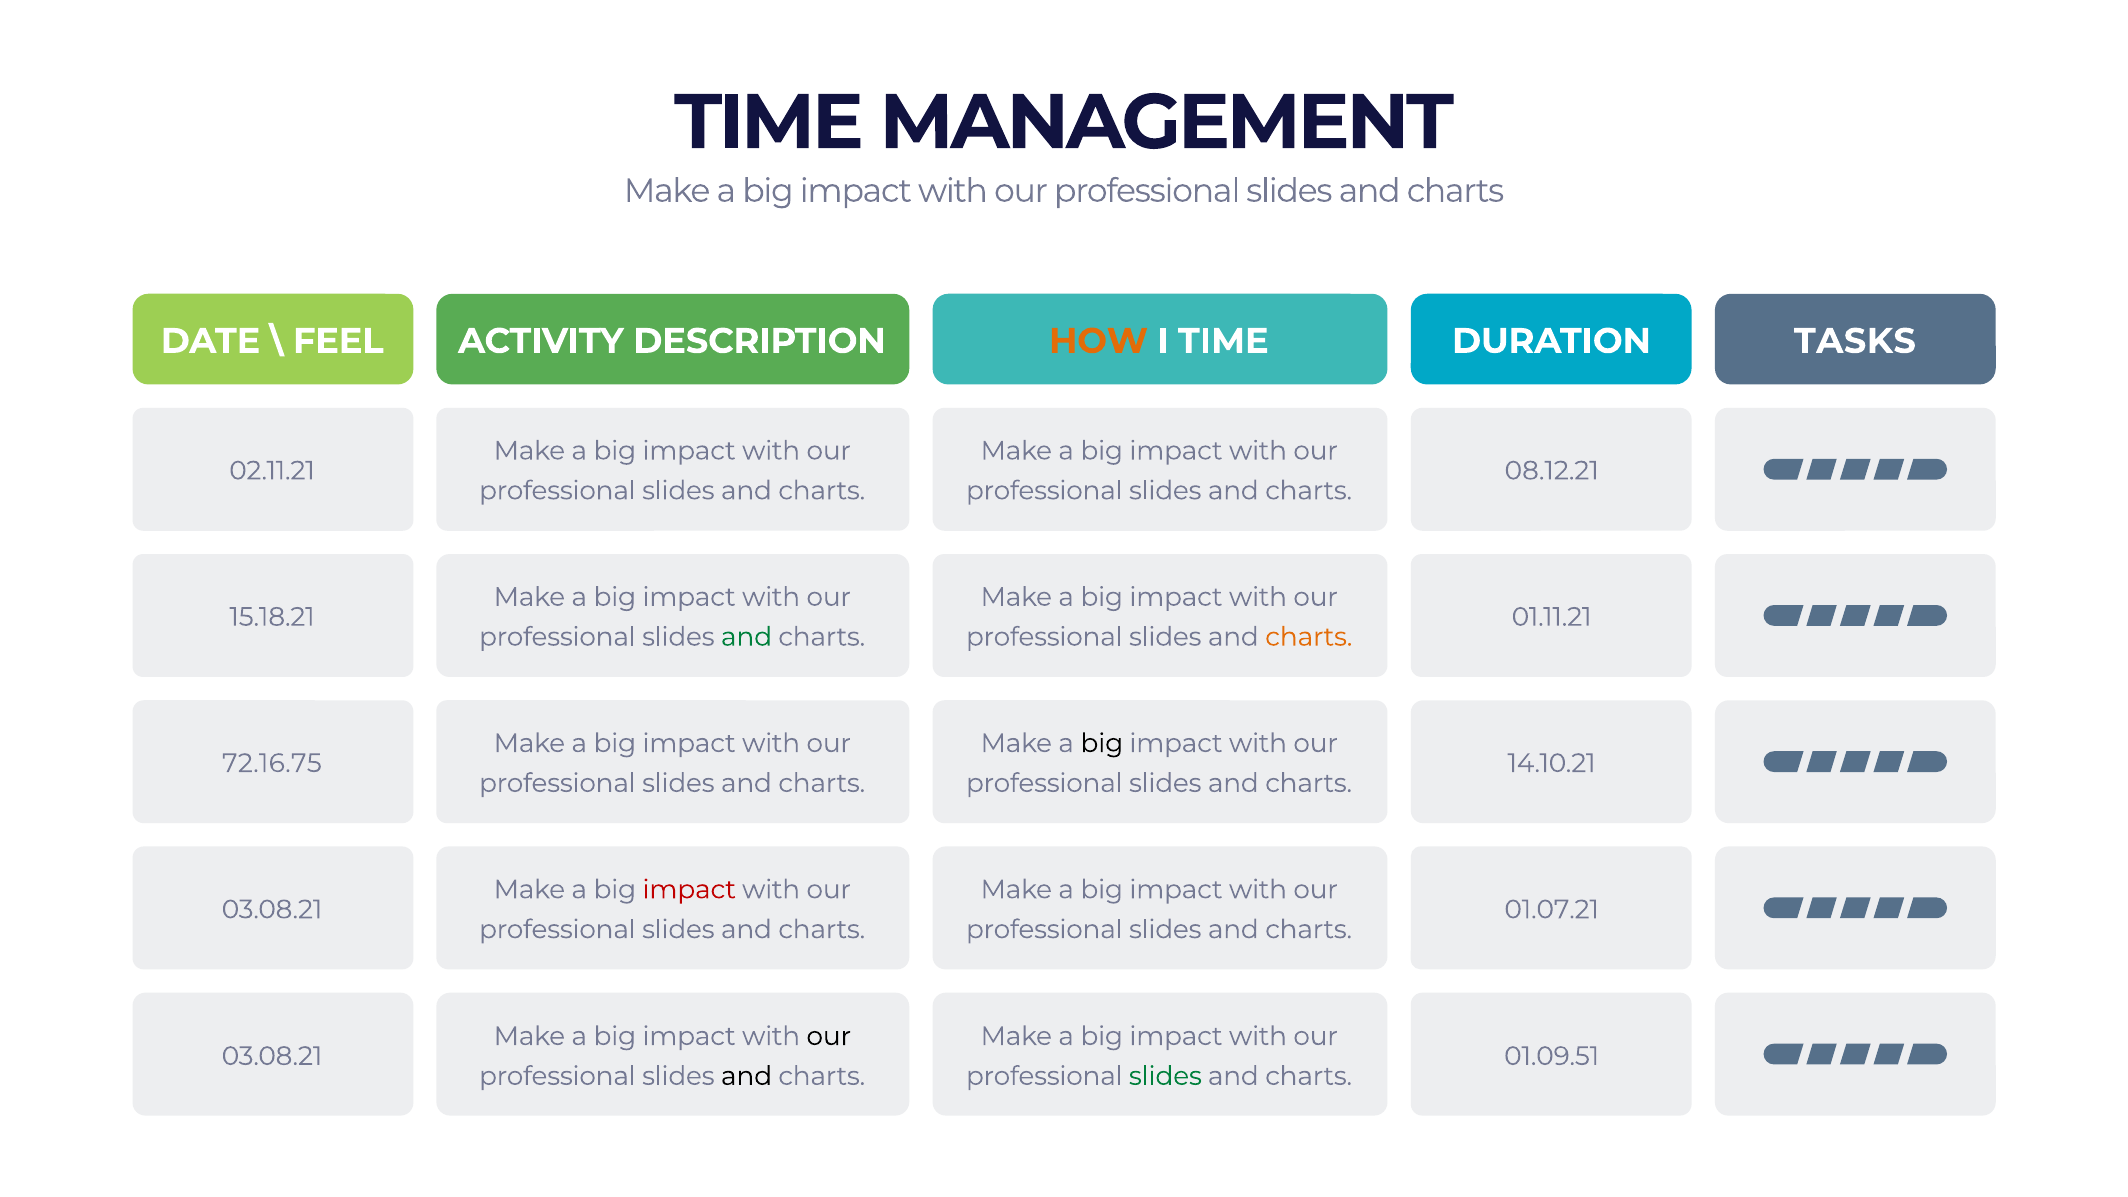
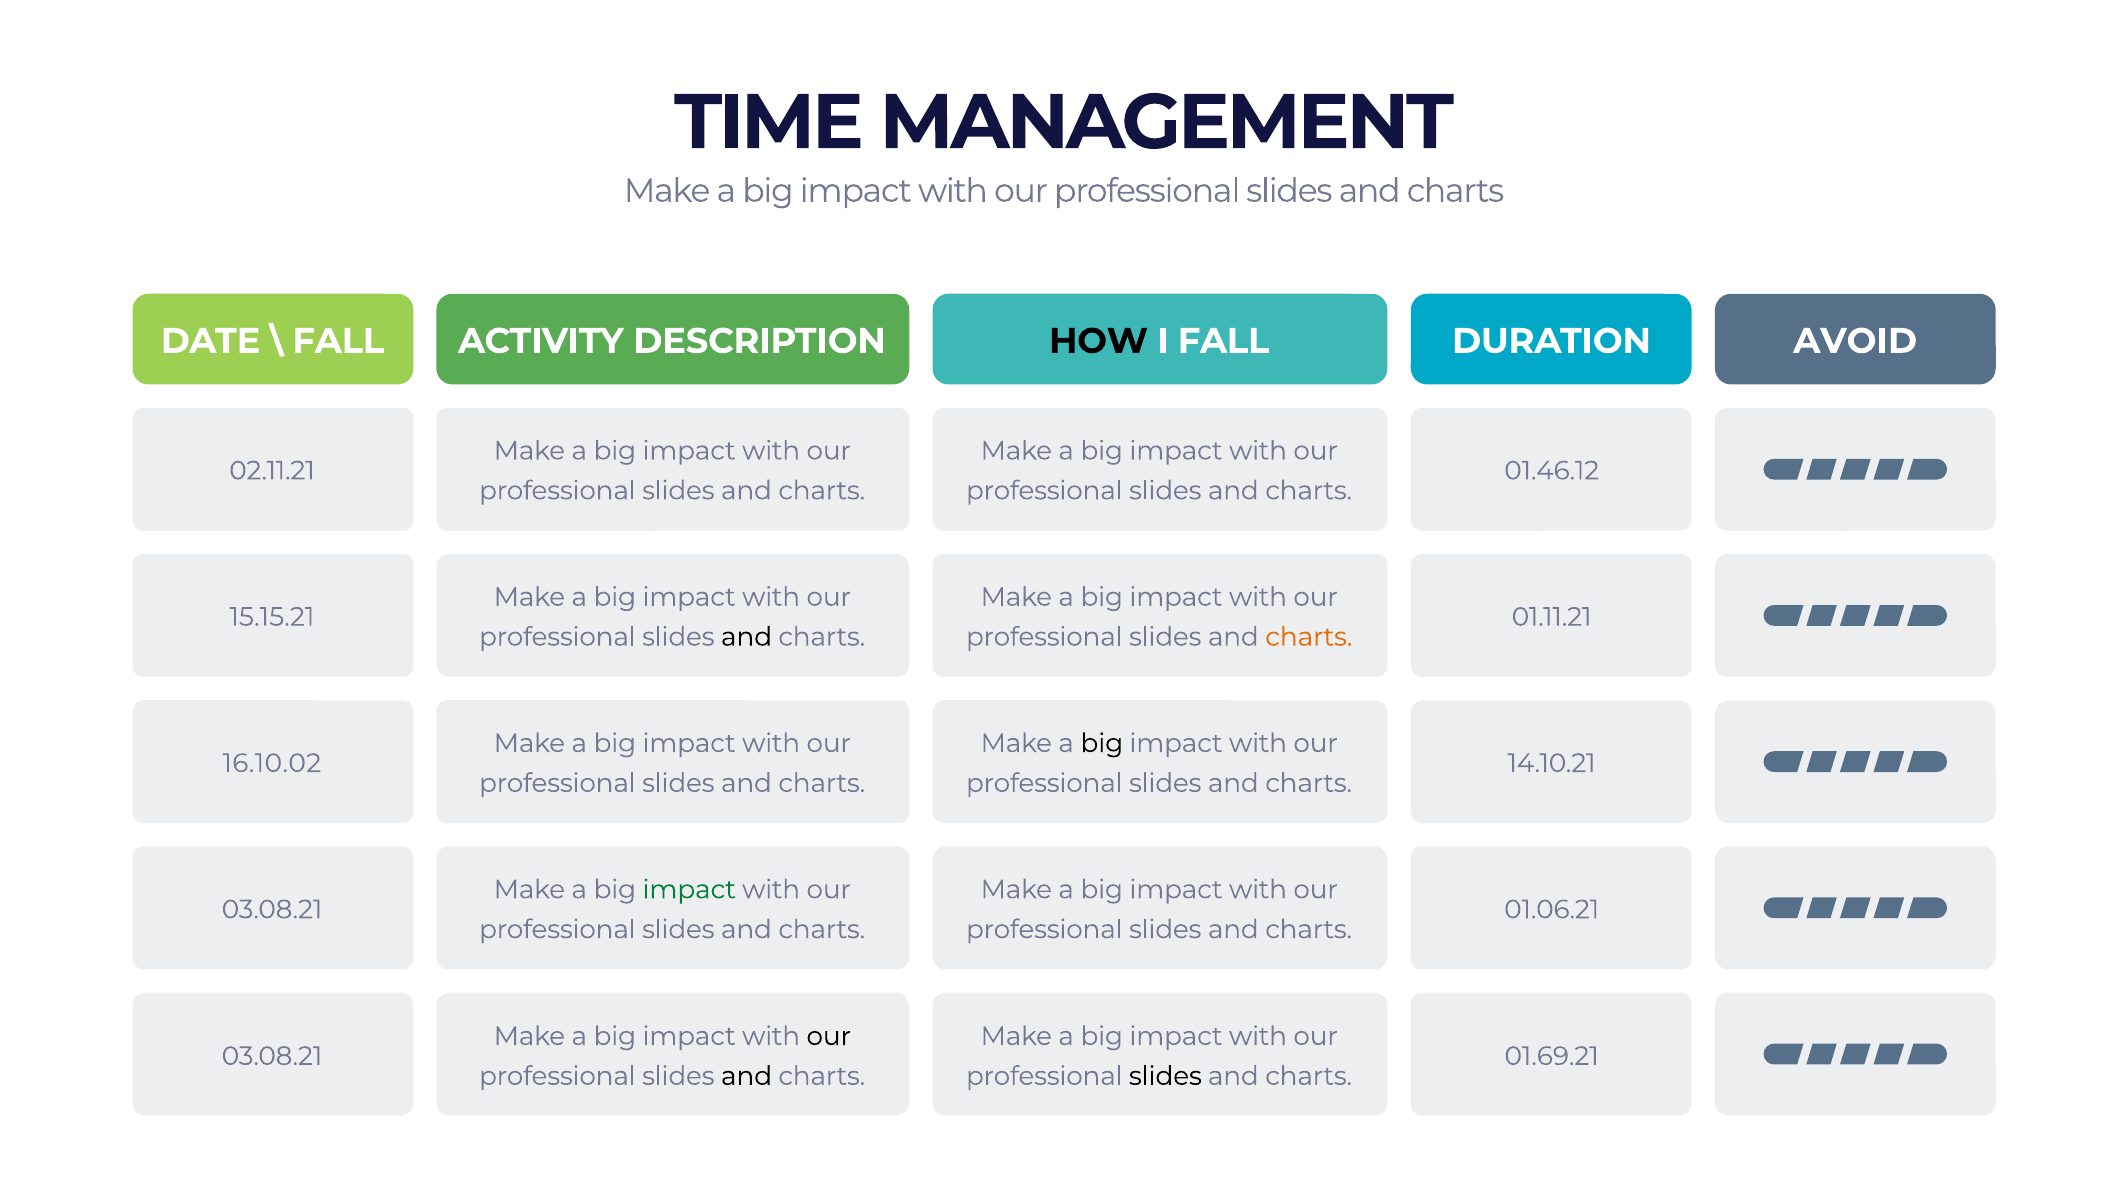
FEEL: FEEL -> FALL (338, 341)
HOW colour: orange -> black (1098, 341)
I TIME: TIME -> FALL (1223, 341)
TASKS: TASKS -> AVOID (1855, 341)
08.12.21: 08.12.21 -> 01.46.12 (1552, 471)
15.18.21: 15.18.21 -> 15.15.21 (272, 617)
and colour: green -> black (747, 637)
72.16.75: 72.16.75 -> 16.10.02 (272, 763)
impact colour: red -> green (689, 890)
01.07.21: 01.07.21 -> 01.06.21 (1552, 910)
01.09.51: 01.09.51 -> 01.69.21 (1552, 1056)
slides colour: green -> black (1165, 1076)
